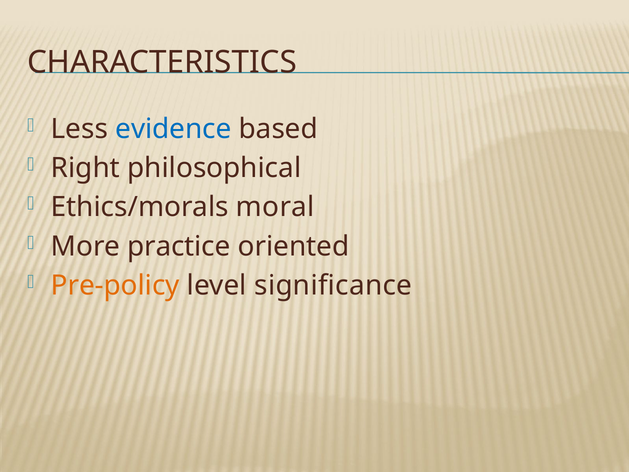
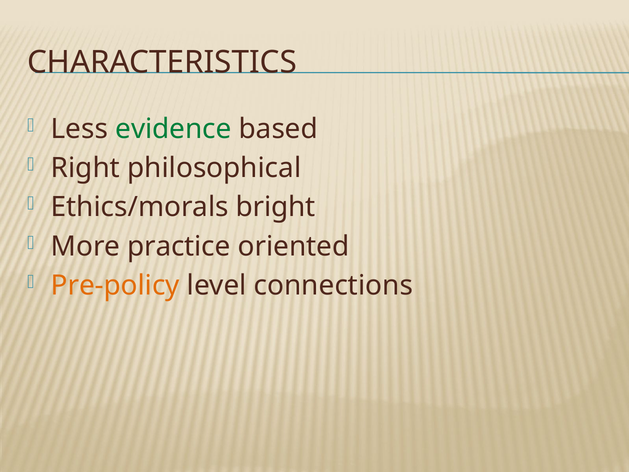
evidence colour: blue -> green (173, 129)
moral: moral -> bright (276, 207)
significance: significance -> connections (333, 285)
